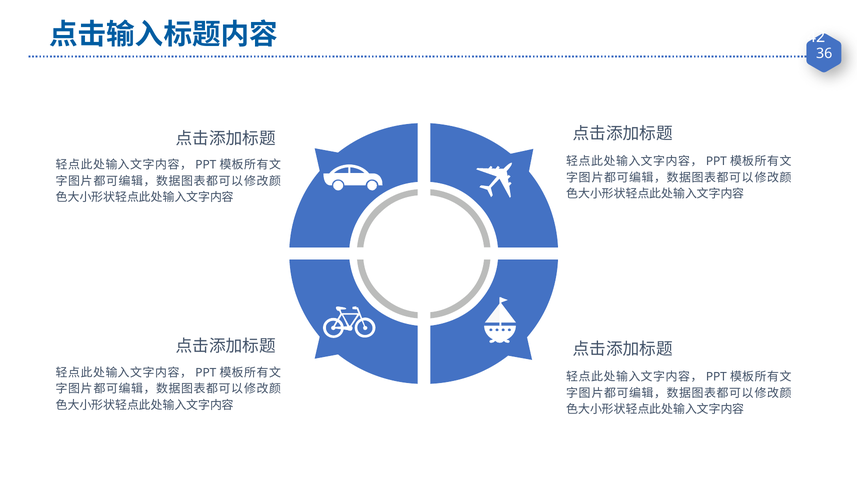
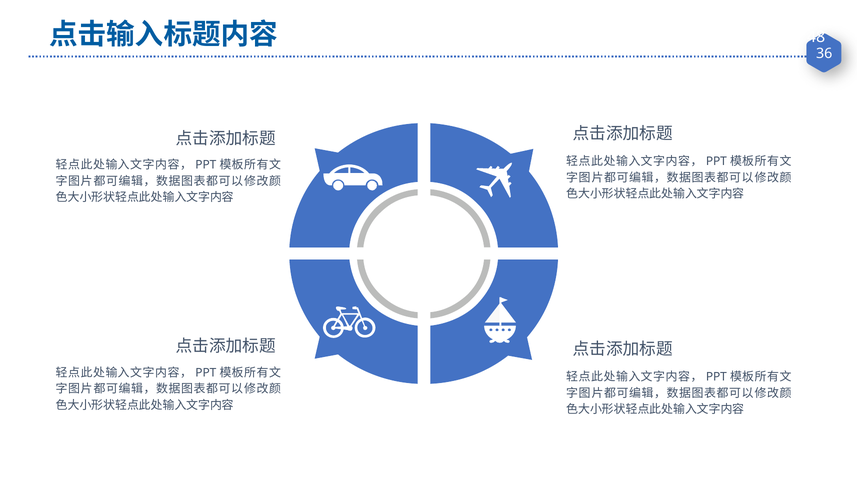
42: 42 -> 48 (816, 37)
